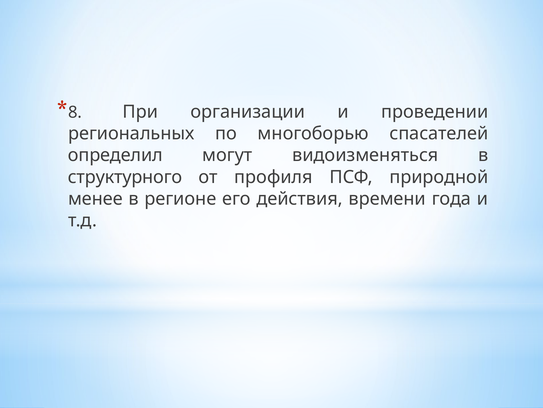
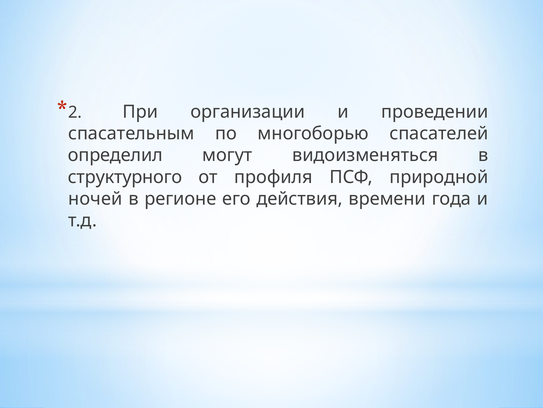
8: 8 -> 2 (75, 112)
региональных: региональных -> спасательным (131, 133)
менее: менее -> ночей (95, 198)
